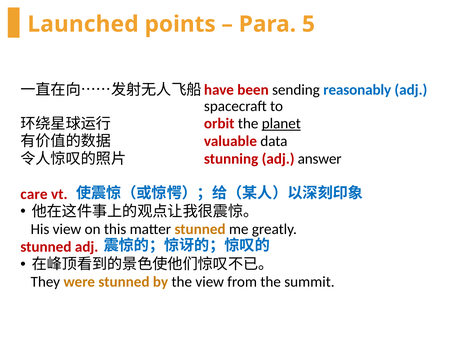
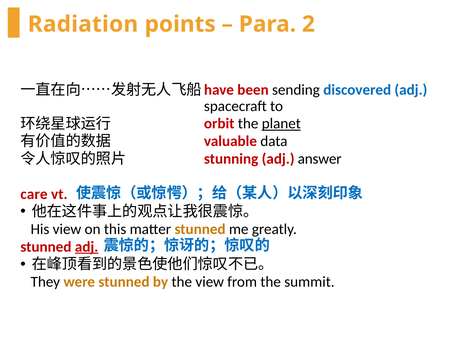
Launched: Launched -> Radiation (83, 24)
5: 5 -> 2 (308, 24)
reasonably: reasonably -> discovered (357, 90)
adj underline: none -> present (87, 247)
